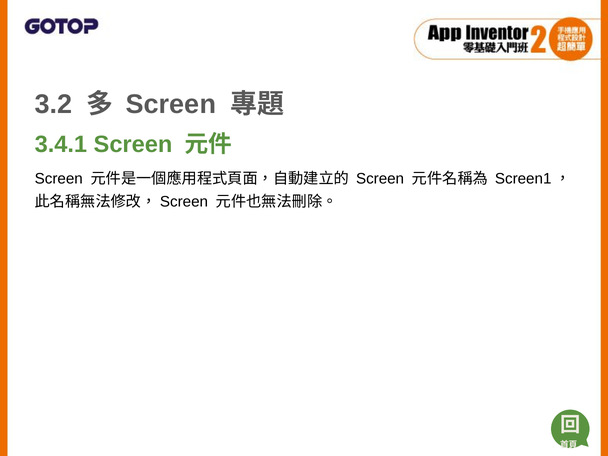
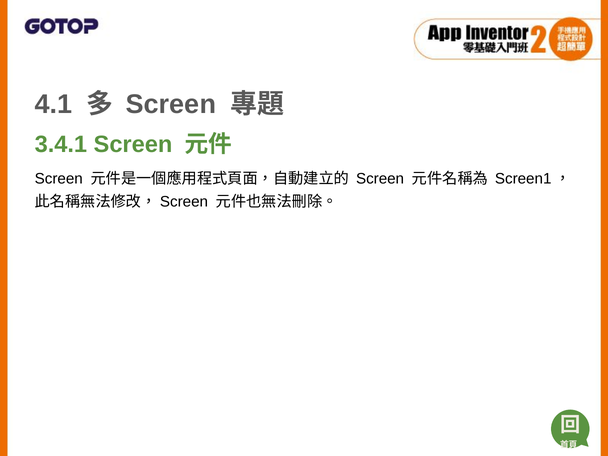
3.2: 3.2 -> 4.1 (53, 104)
